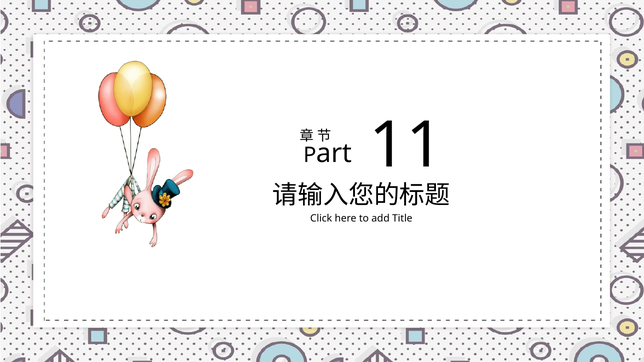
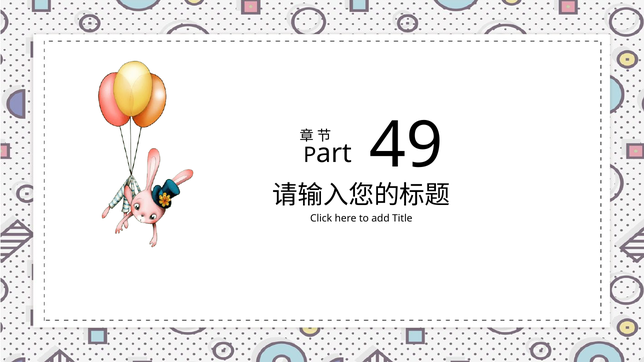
11: 11 -> 49 (406, 145)
